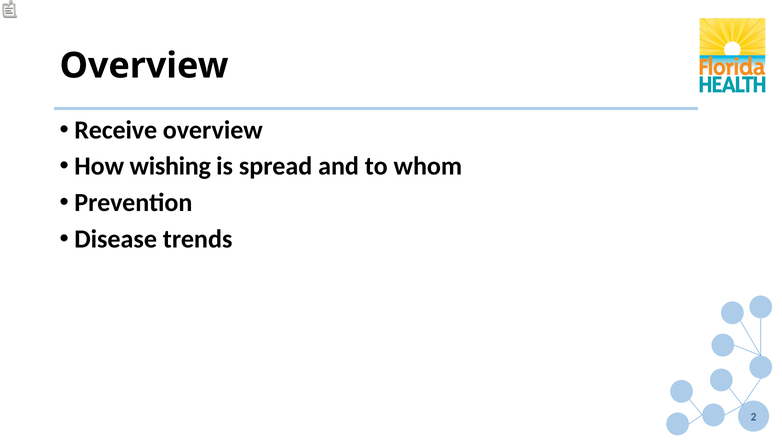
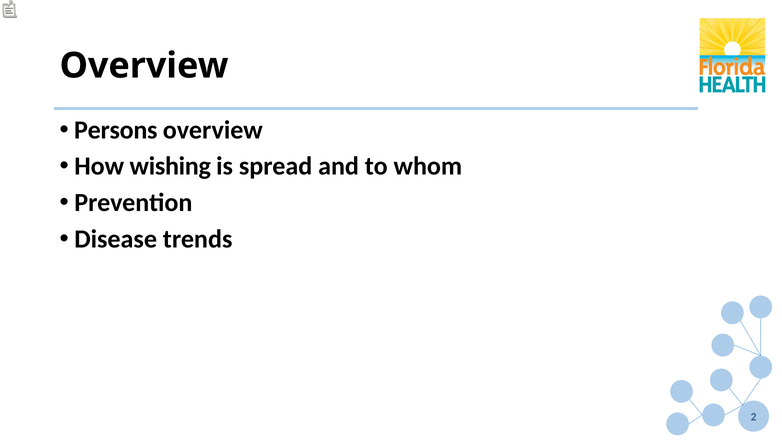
Receive: Receive -> Persons (116, 130)
